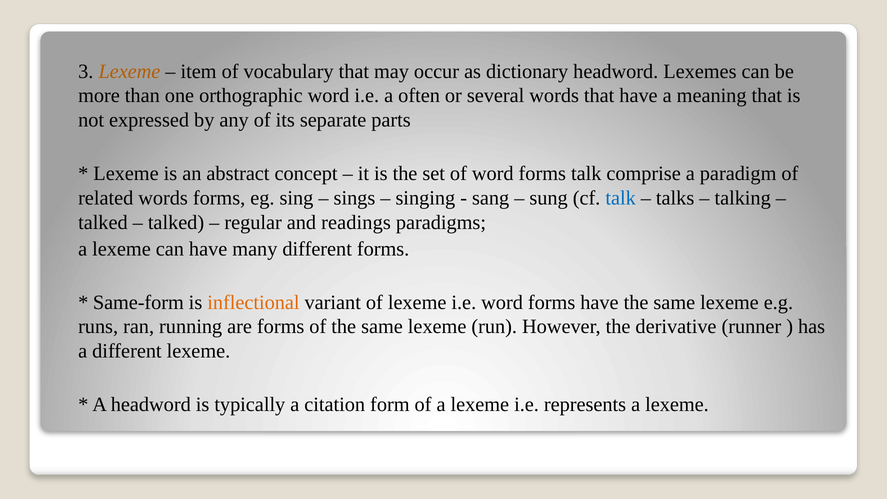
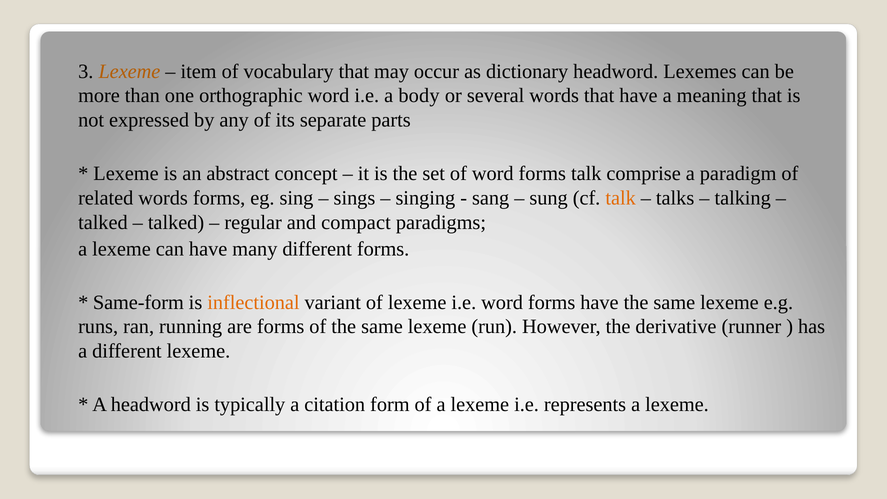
often: often -> body (419, 96)
talk colour: blue -> orange (621, 198)
readings: readings -> compact (356, 222)
